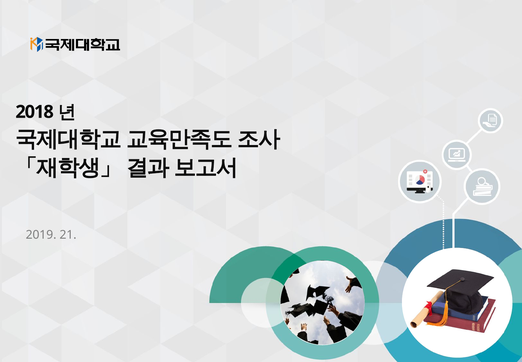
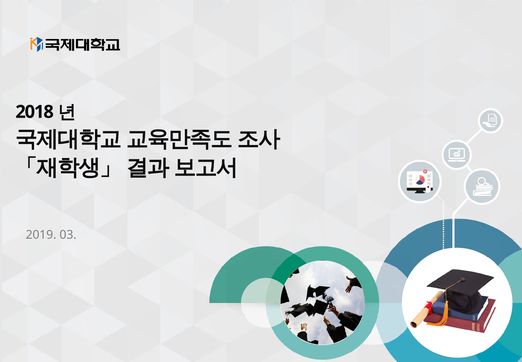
21: 21 -> 03 (68, 234)
